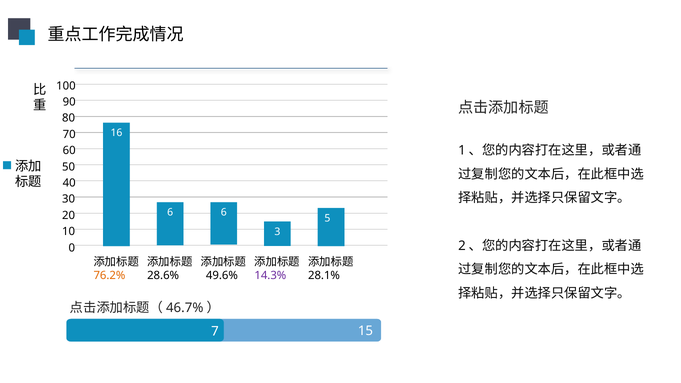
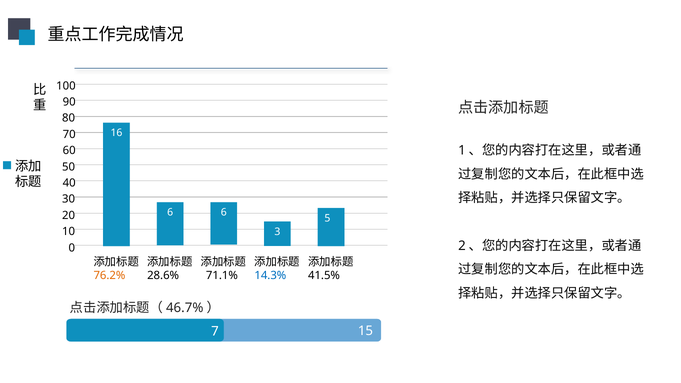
49.6%: 49.6% -> 71.1% (222, 276)
14.3% colour: purple -> blue (270, 276)
28.1%: 28.1% -> 41.5% (324, 276)
